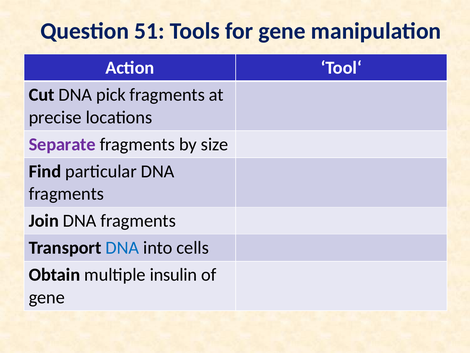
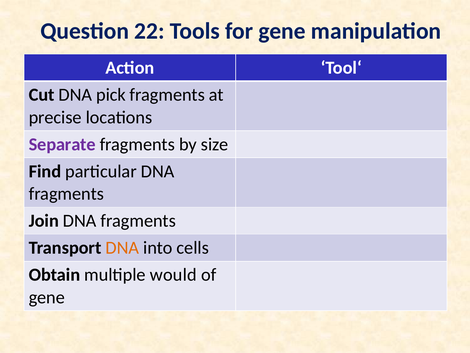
51: 51 -> 22 (149, 31)
DNA colour: blue -> orange (122, 248)
insulin: insulin -> would (173, 275)
